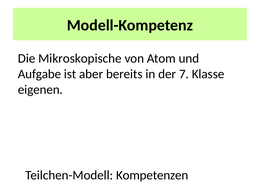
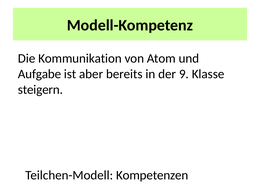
Mikroskopische: Mikroskopische -> Kommunikation (80, 58)
7: 7 -> 9 (184, 74)
eigenen: eigenen -> steigern (40, 90)
